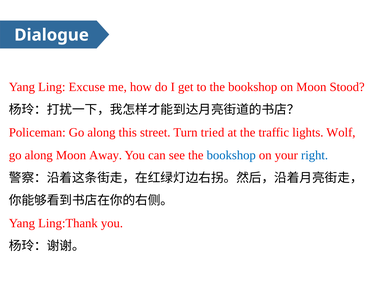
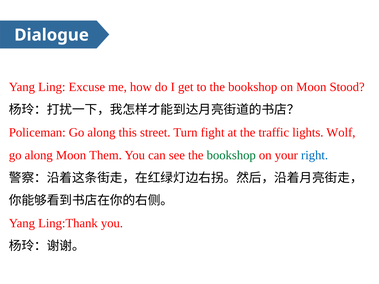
tried: tried -> fight (213, 133)
Away: Away -> Them (106, 155)
bookshop colour: blue -> green (231, 155)
